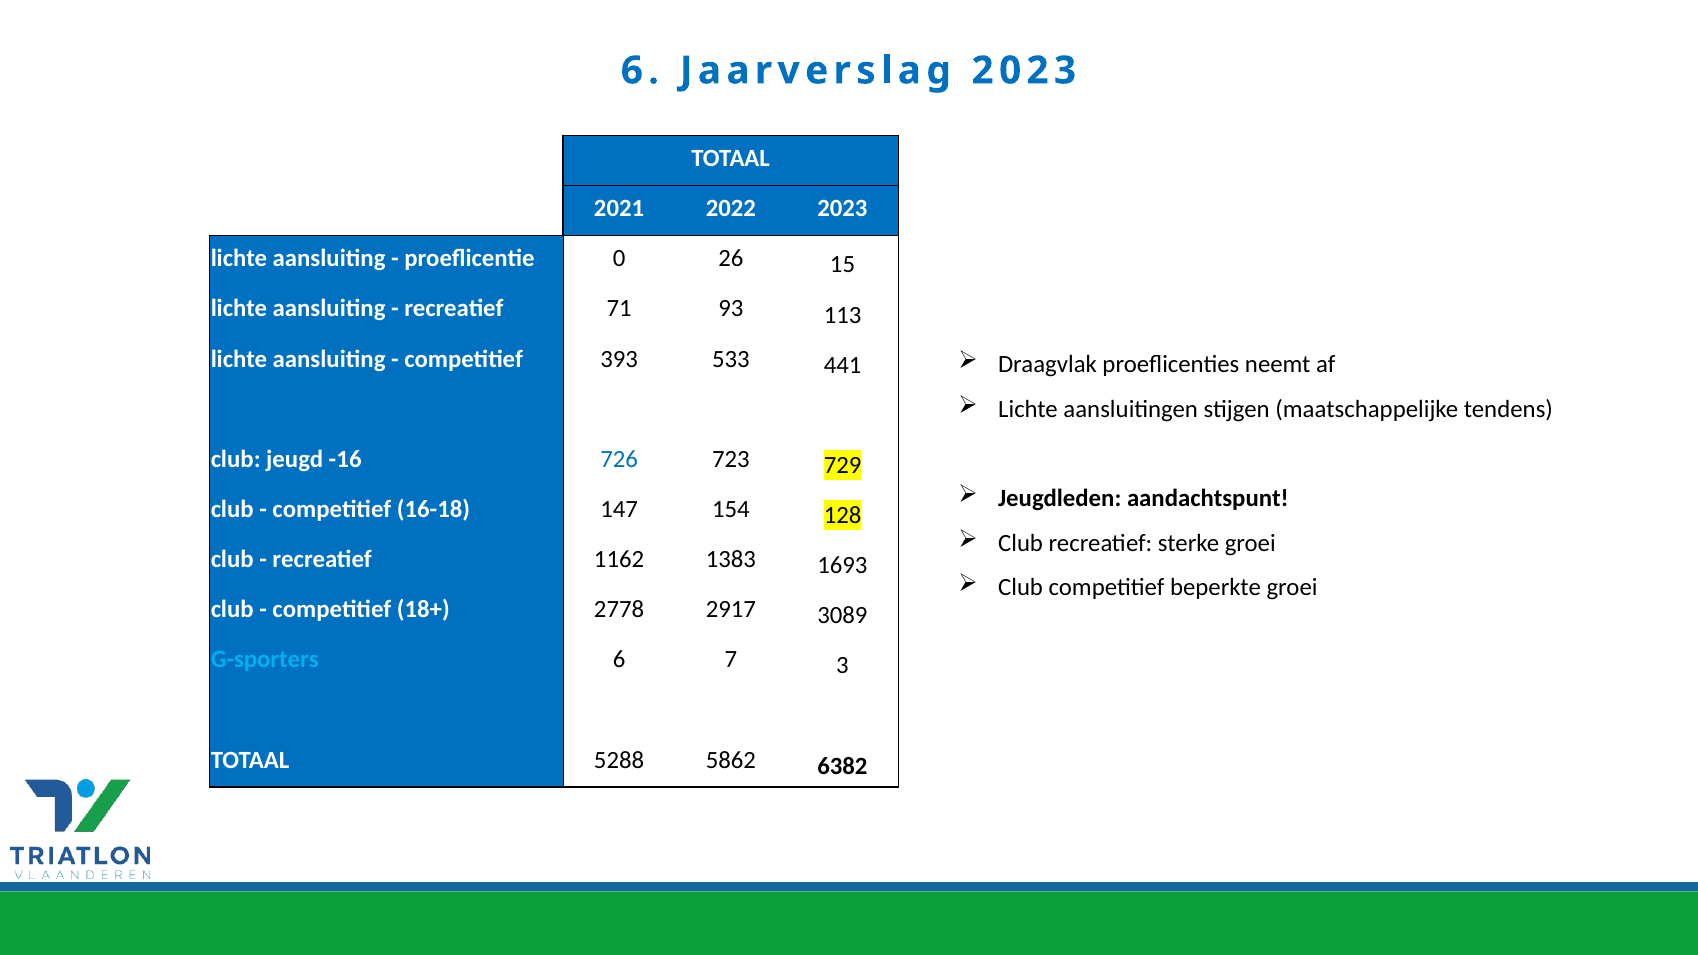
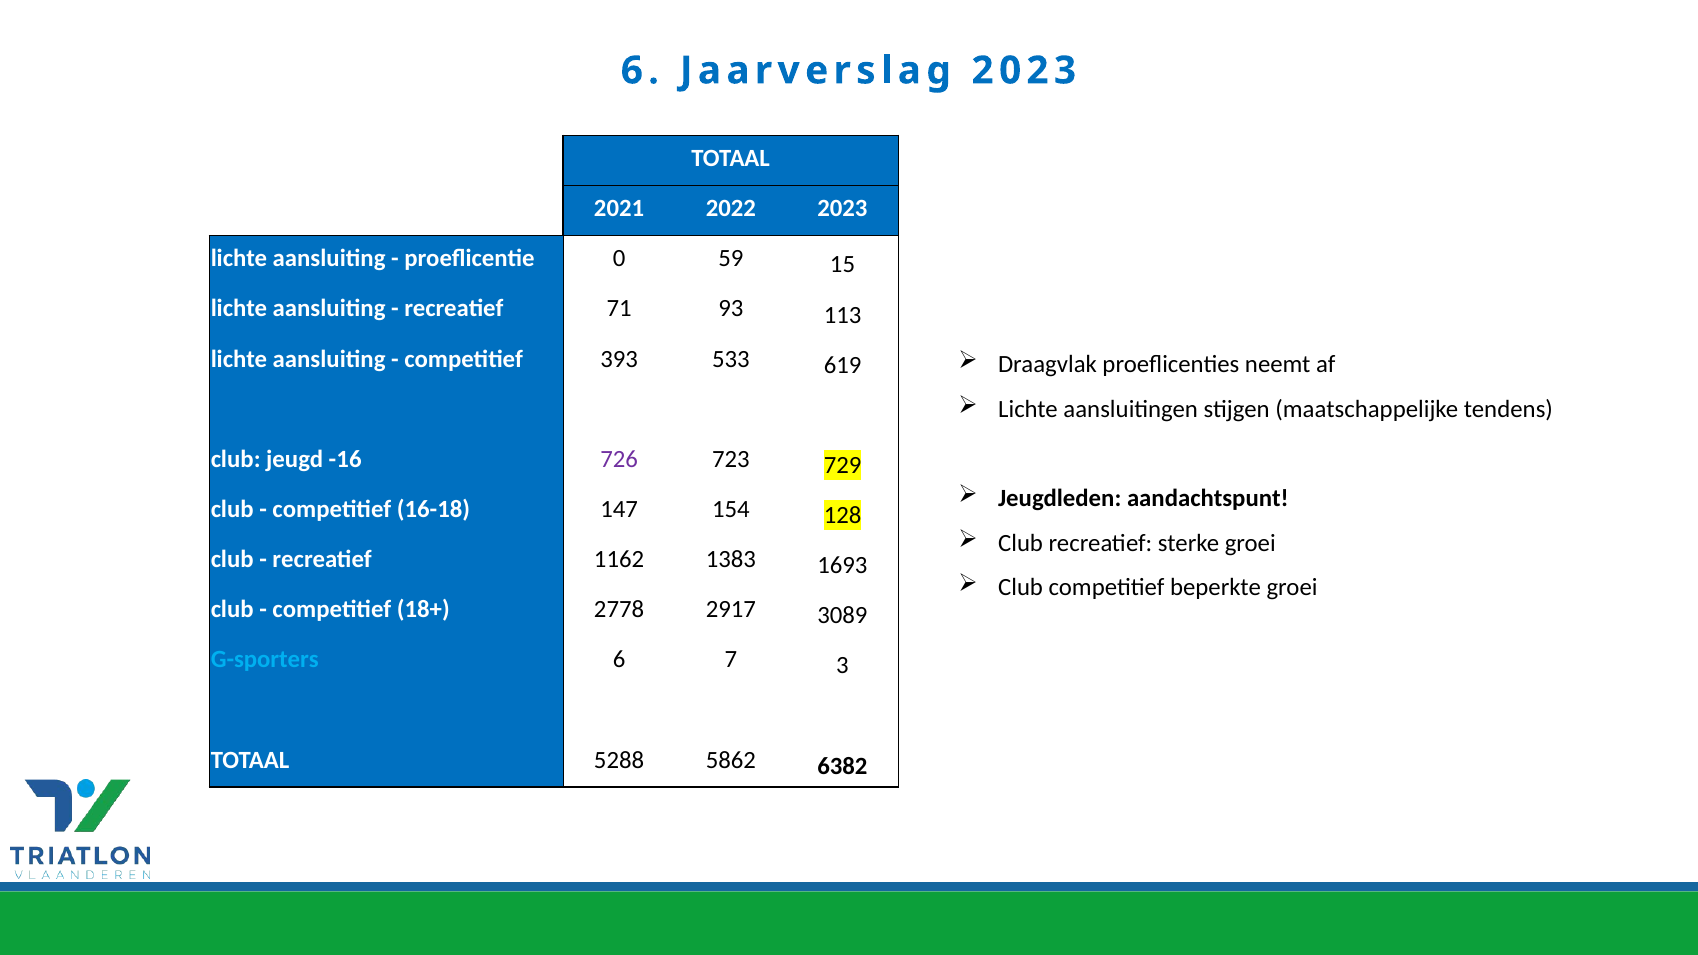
26: 26 -> 59 (731, 259)
441: 441 -> 619 (843, 365)
726 colour: blue -> purple (619, 459)
